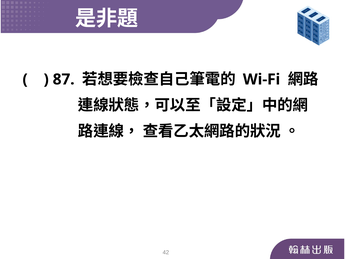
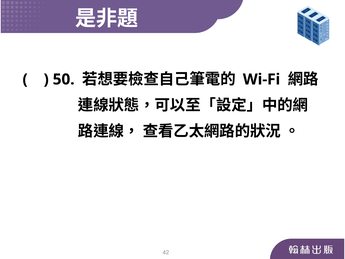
87: 87 -> 50 (64, 79)
